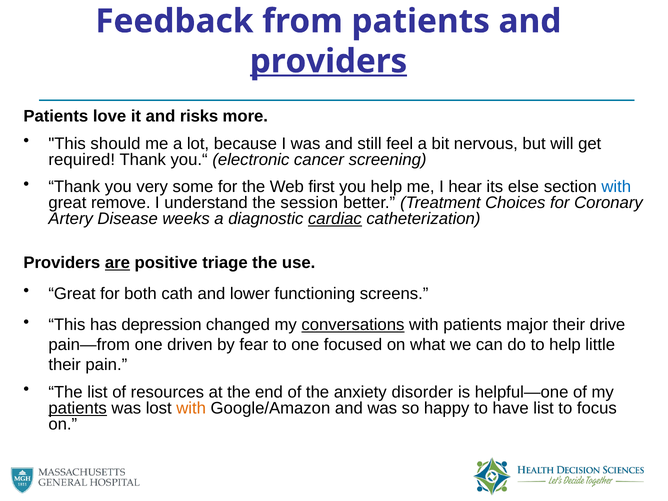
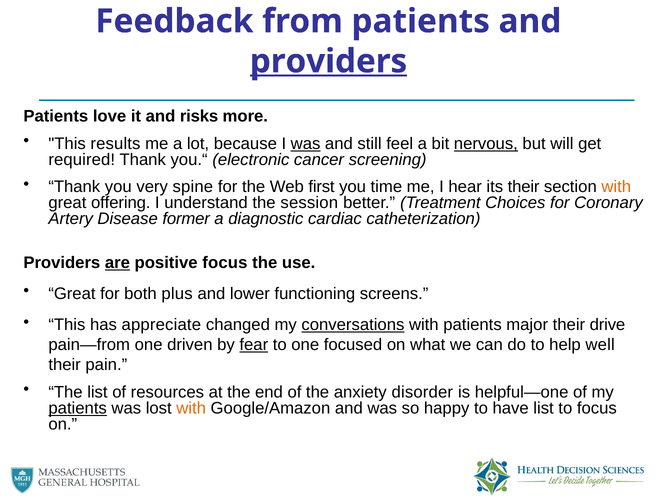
should: should -> results (115, 144)
was underline: none -> present (306, 144)
nervous underline: none -> present (486, 144)
some: some -> spine (193, 187)
you help: help -> time (386, 187)
its else: else -> their (524, 187)
with colour: blue -> orange (616, 187)
remove: remove -> offering (121, 203)
weeks: weeks -> former (186, 219)
cardiac underline: present -> none (335, 219)
positive triage: triage -> focus (225, 263)
cath: cath -> plus (177, 294)
depression: depression -> appreciate (161, 325)
fear underline: none -> present (254, 345)
little: little -> well (600, 345)
